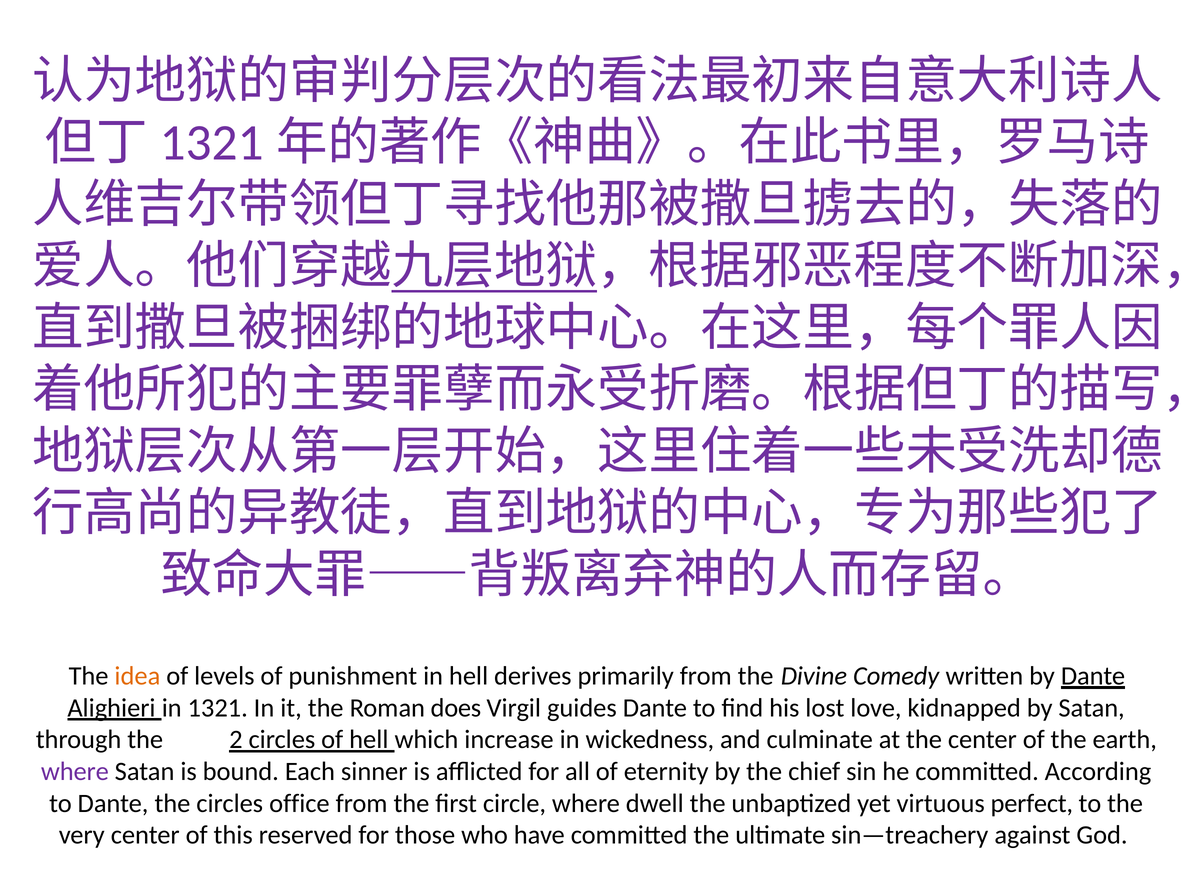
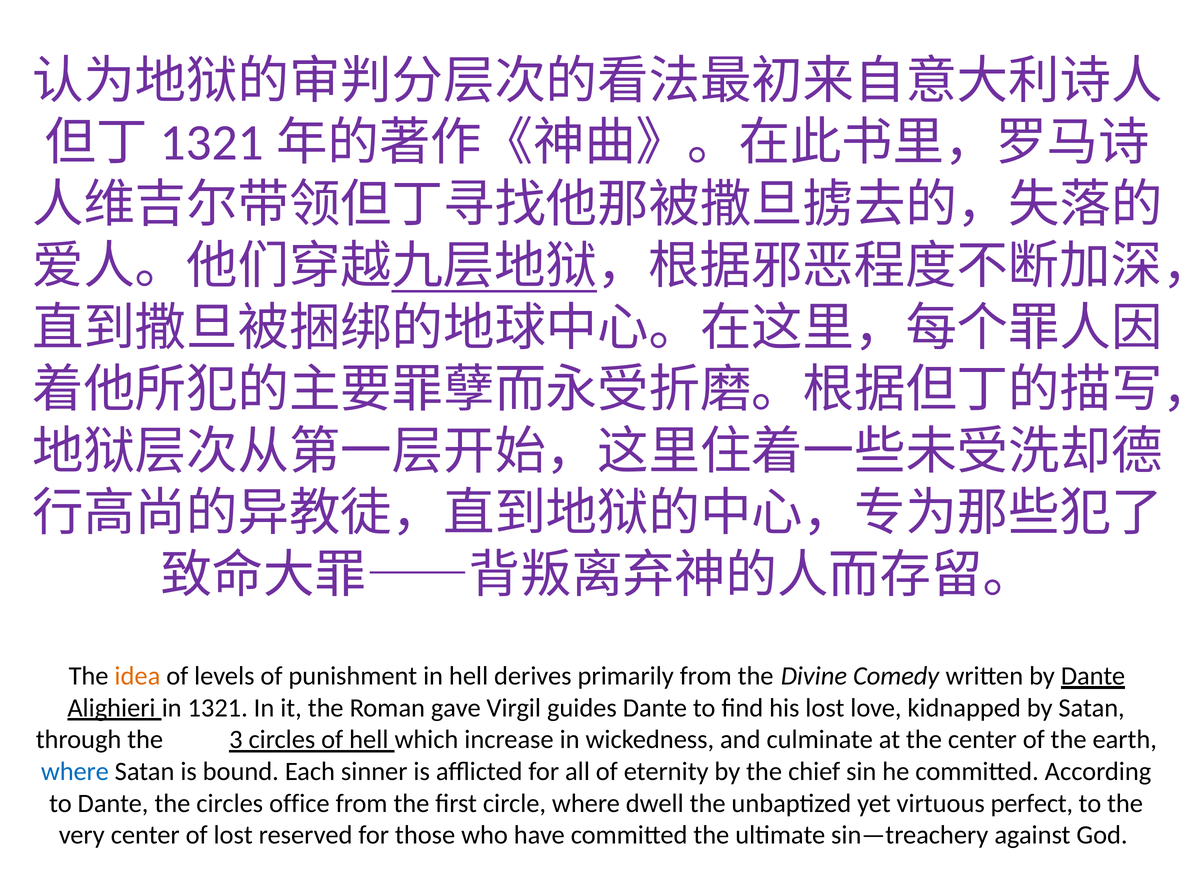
does: does -> gave (456, 707)
2: 2 -> 3 (236, 739)
where colour: purple -> blue (75, 771)
of this: this -> lost (233, 835)
